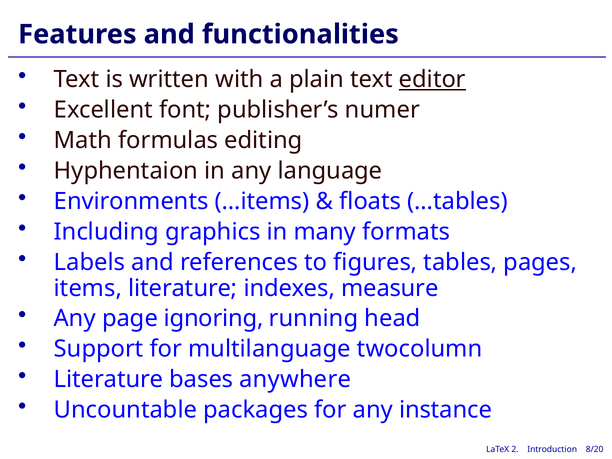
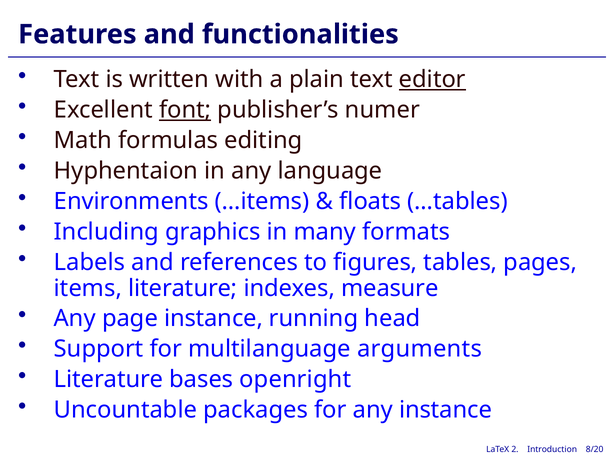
font underline: none -> present (185, 110)
page ignoring: ignoring -> instance (214, 319)
twocolumn: twocolumn -> arguments (420, 349)
anywhere: anywhere -> openright (295, 380)
